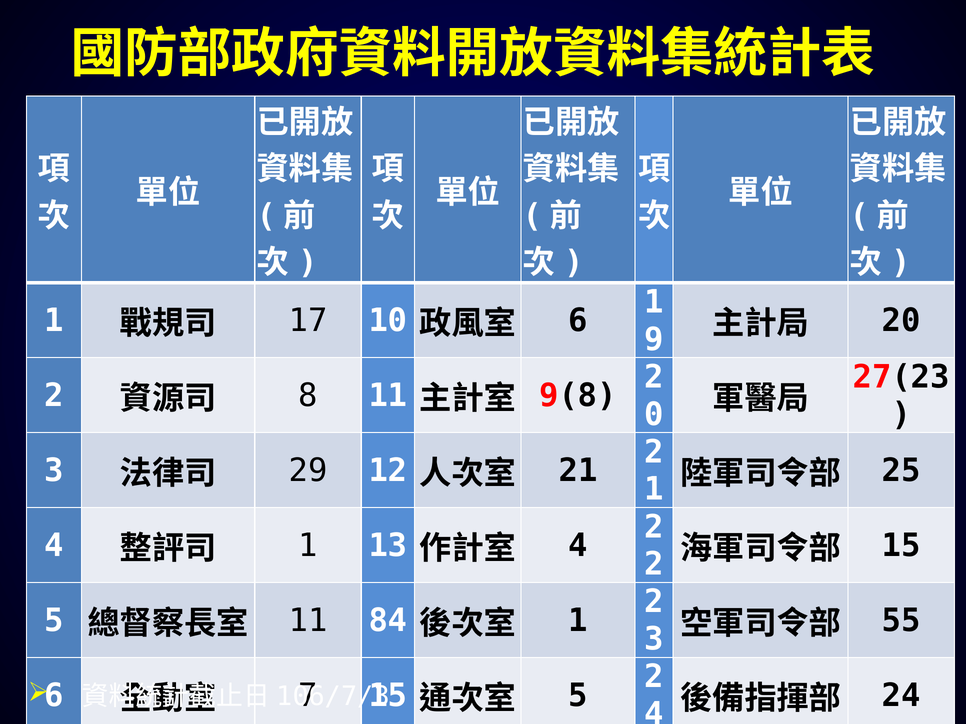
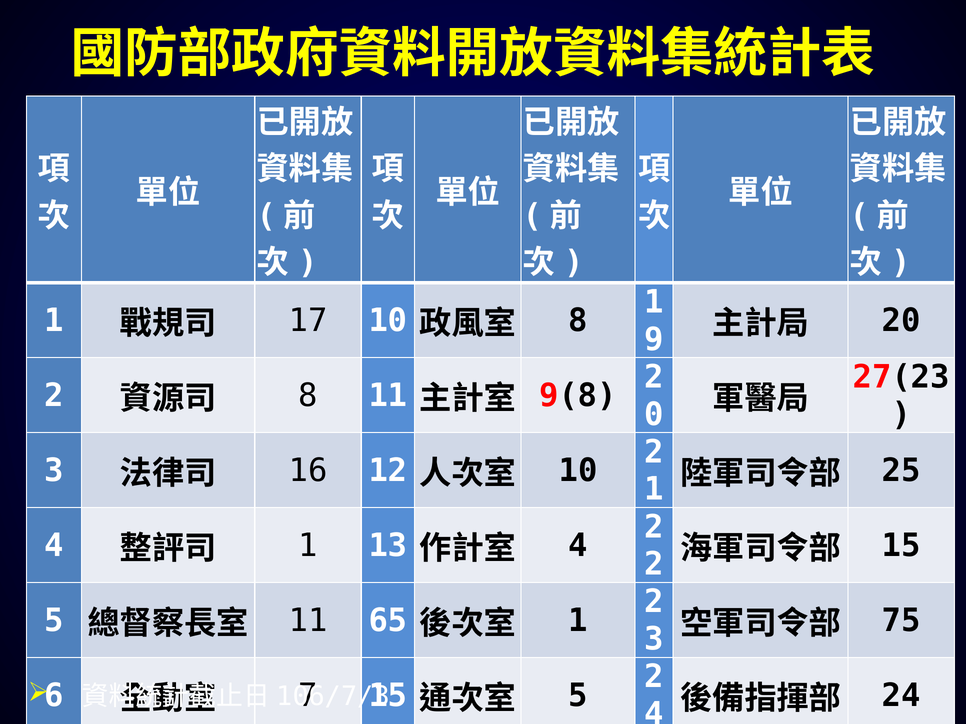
6: 6 -> 8 (578, 321)
29: 29 -> 16 (308, 471)
21: 21 -> 10 (578, 471)
84: 84 -> 65 (388, 621)
55: 55 -> 75 (901, 621)
